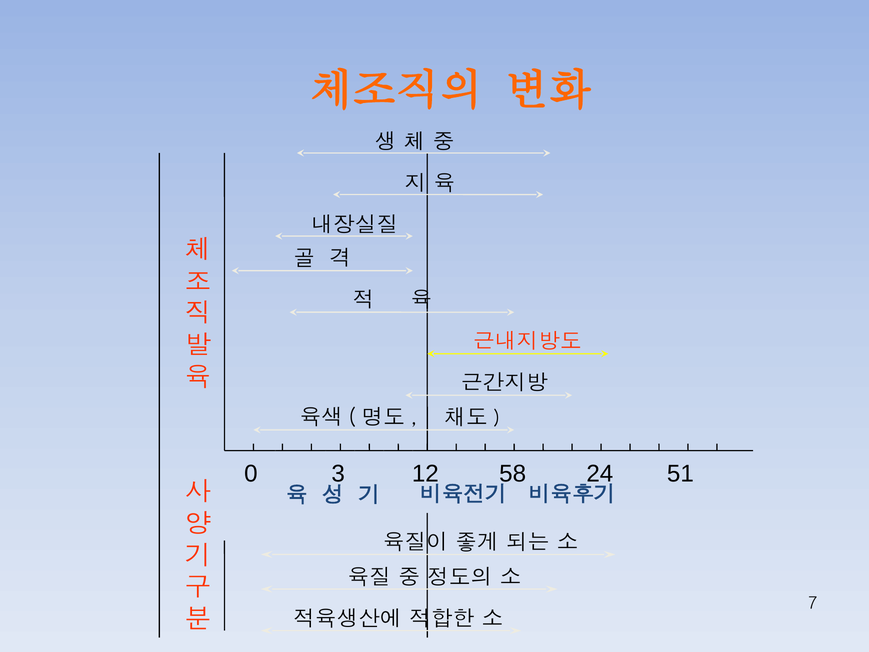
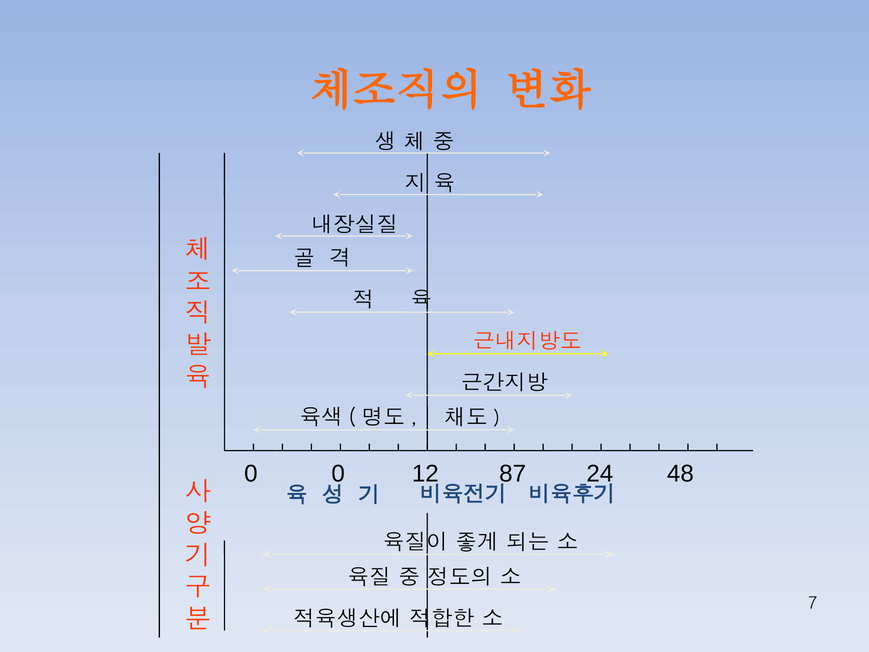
0 3: 3 -> 0 (338, 474)
58: 58 -> 87 (513, 474)
51: 51 -> 48 (680, 474)
